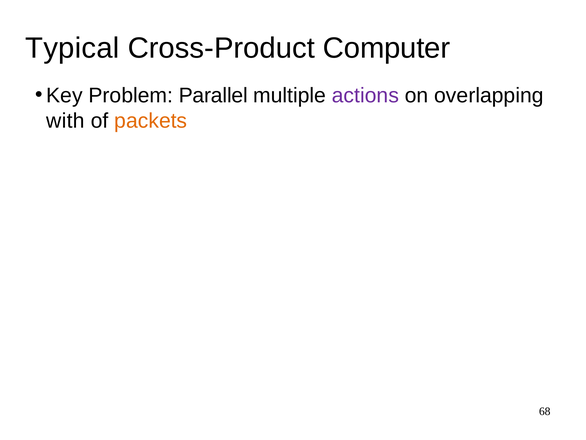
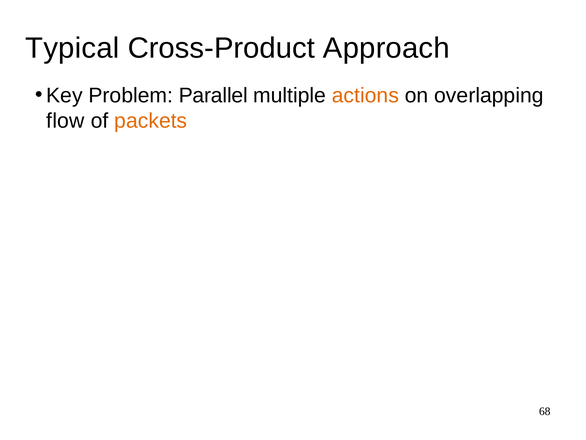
Computer: Computer -> Approach (386, 48)
actions colour: purple -> orange (365, 95)
with: with -> flow (65, 121)
